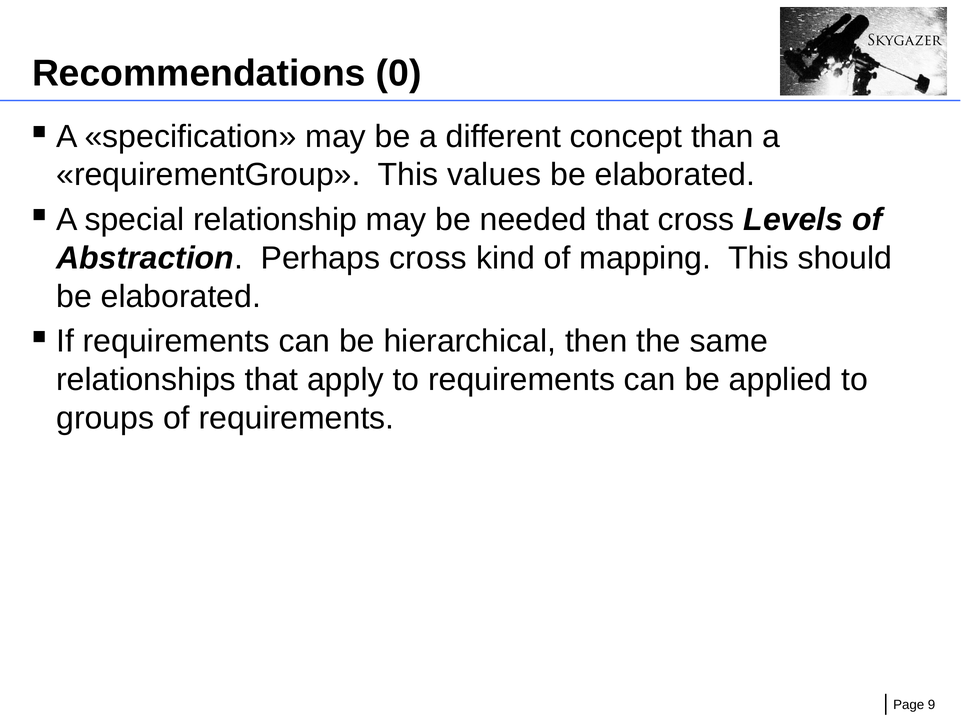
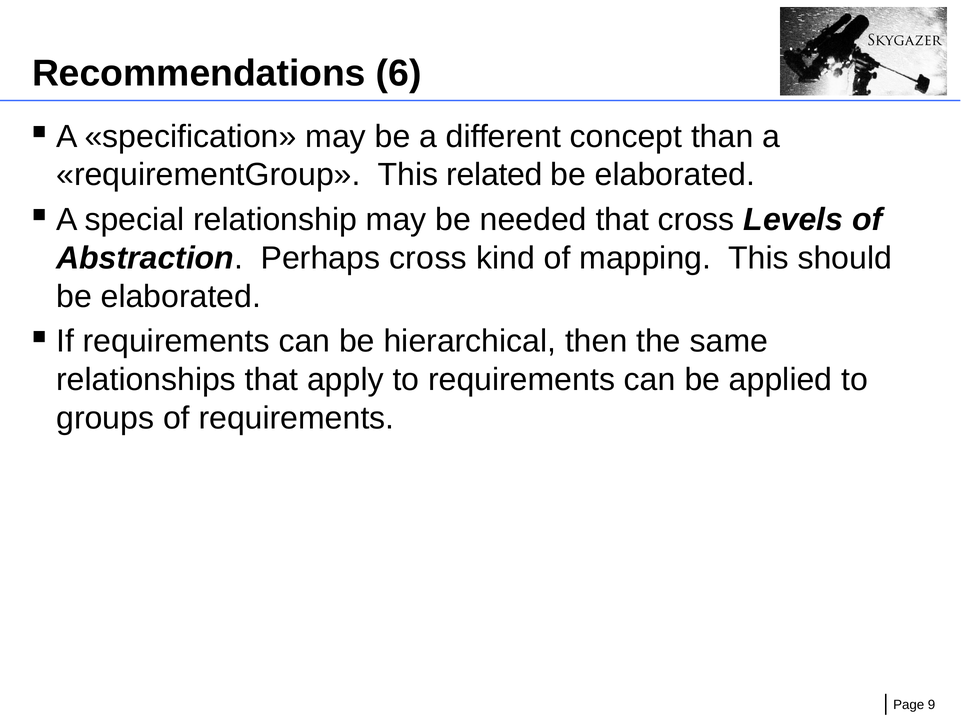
0: 0 -> 6 (399, 74)
values: values -> related (494, 175)
